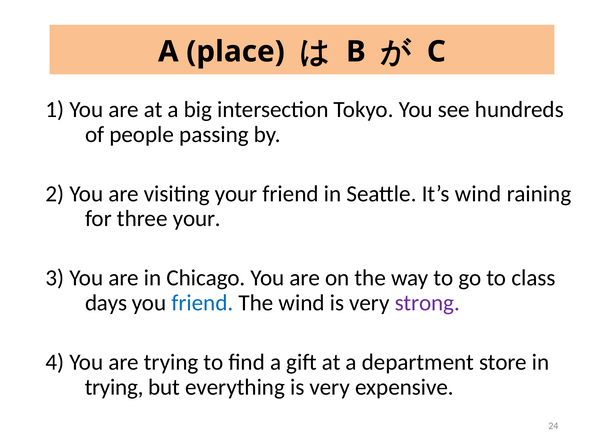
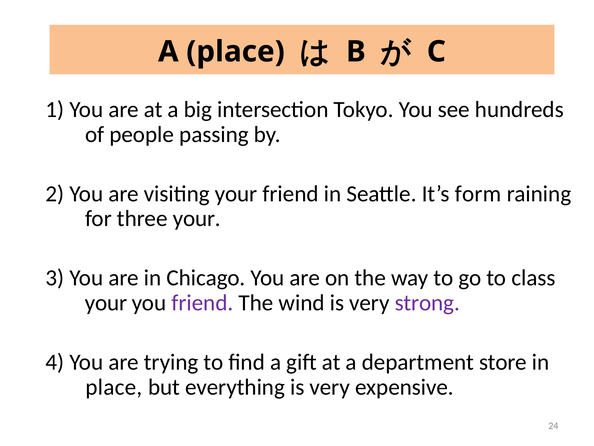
It’s wind: wind -> form (478, 193)
days: days -> your (106, 303)
friend colour: blue -> purple (202, 303)
trying: trying -> place (114, 387)
